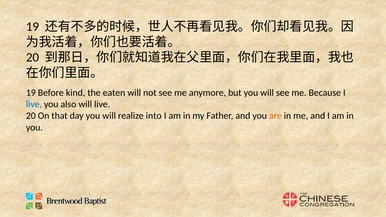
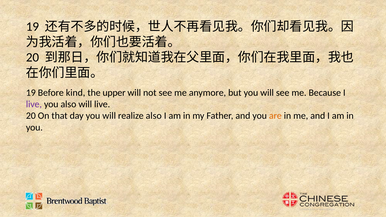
eaten: eaten -> upper (114, 93)
live colour: blue -> purple (34, 104)
realize into: into -> also (154, 116)
